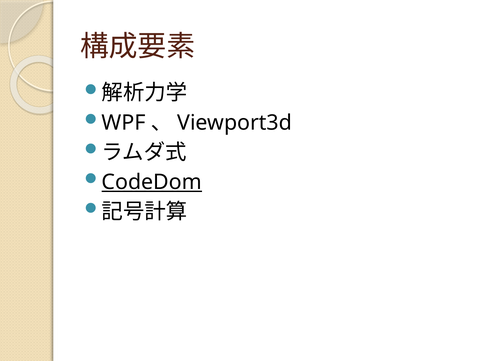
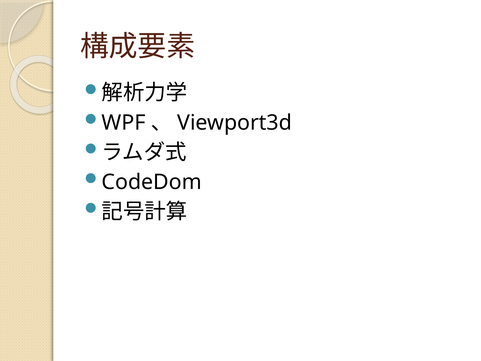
CodeDom underline: present -> none (152, 182)
